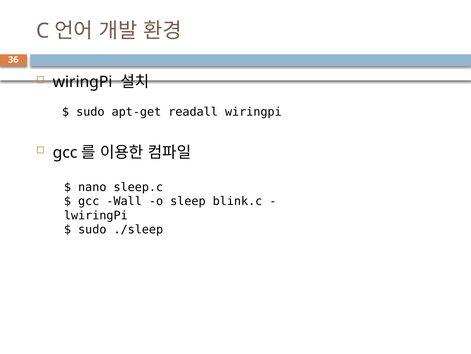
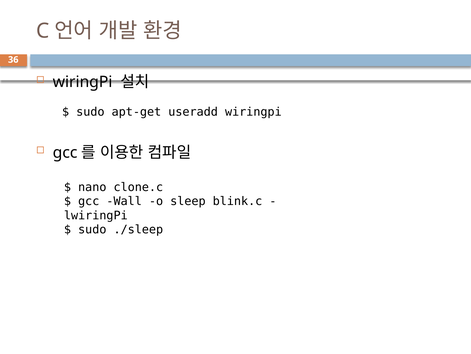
readall: readall -> useradd (193, 112)
sleep.c: sleep.c -> clone.c (138, 187)
